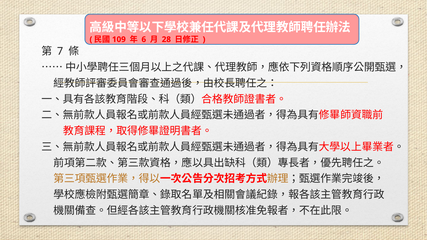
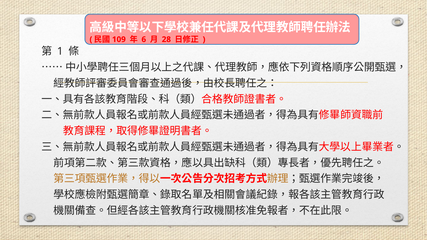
7: 7 -> 1 (60, 51)
